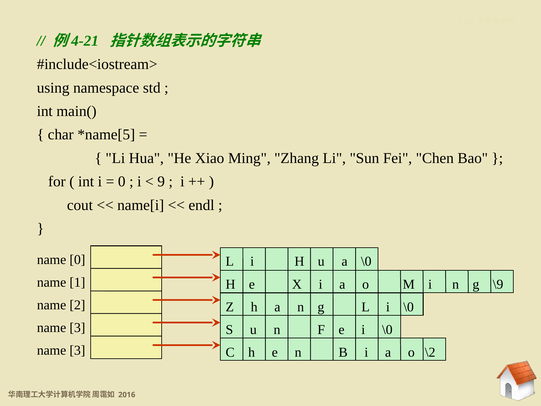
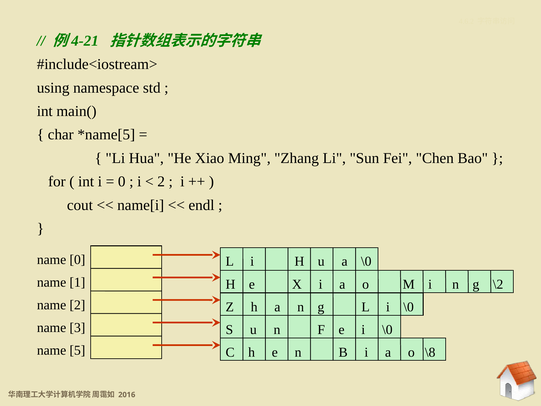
9: 9 -> 2 (161, 181)
\9: \9 -> \2 (498, 284)
3: 3 -> 5 (77, 350)
\2: \2 -> \8 (430, 352)
